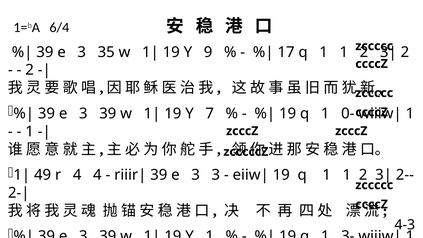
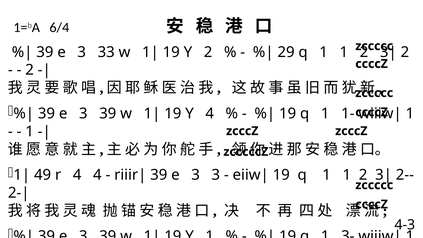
35: 35 -> 33 (106, 52)
Y 9: 9 -> 2 (208, 52)
17: 17 -> 29 (286, 52)
Y 7: 7 -> 4 (210, 113)
0-: 0- -> 1- (348, 113)
